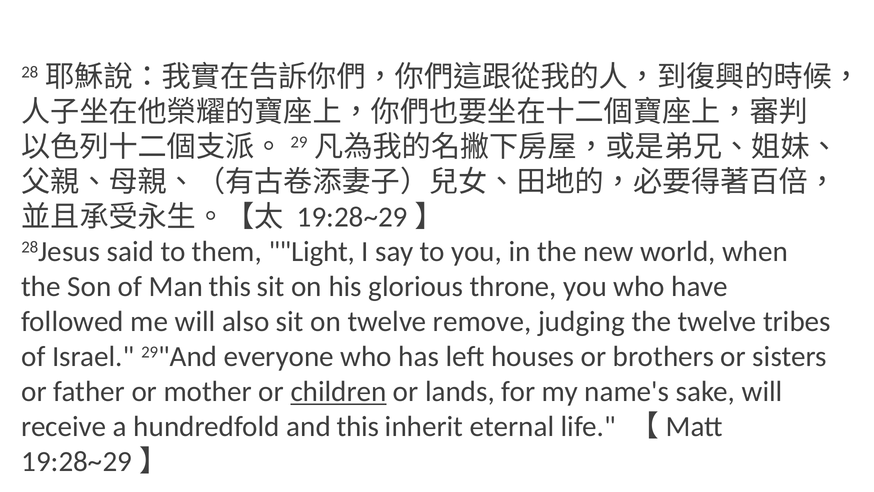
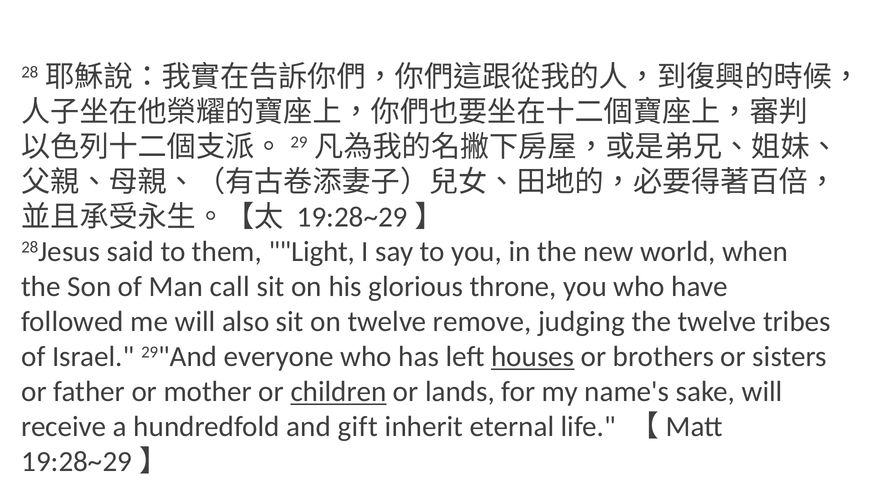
Man this: this -> call (230, 287)
houses underline: none -> present (533, 357)
and this: this -> gift (358, 426)
